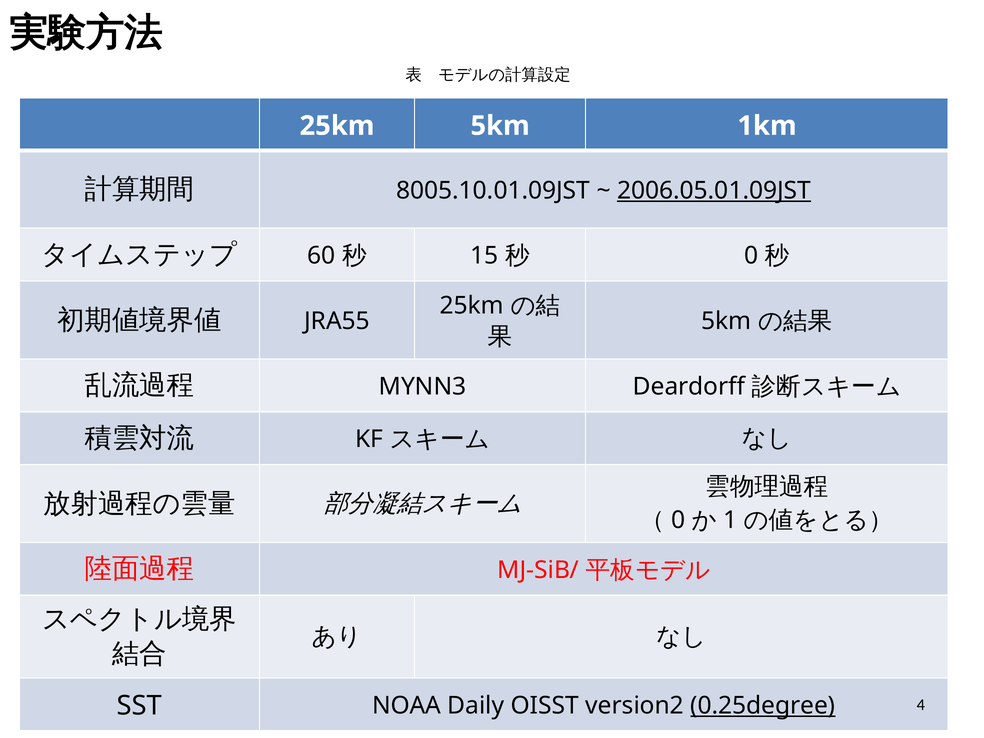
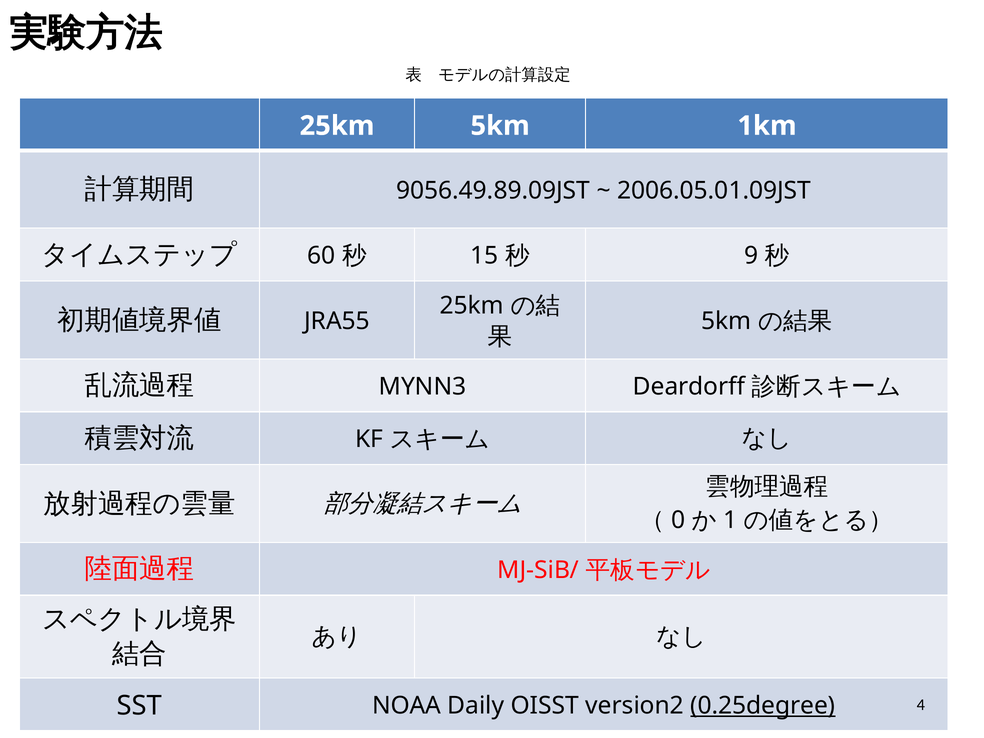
8005.10.01.09JST: 8005.10.01.09JST -> 9056.49.89.09JST (493, 191)
2006.05.01.09JST underline: present -> none (714, 191)
0: 0 -> 9 (751, 256)
